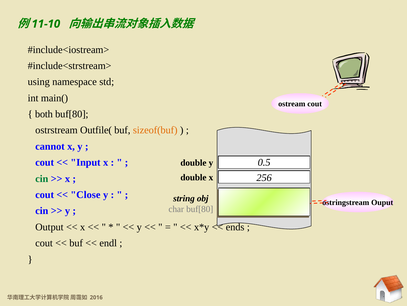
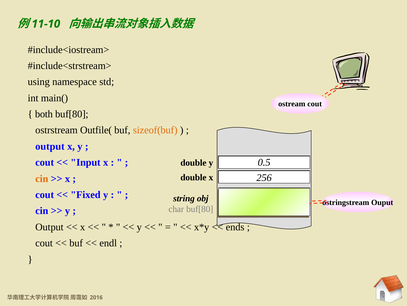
cannot: cannot -> output (50, 146)
cin colour: green -> orange (42, 178)
Close: Close -> Fixed (86, 194)
